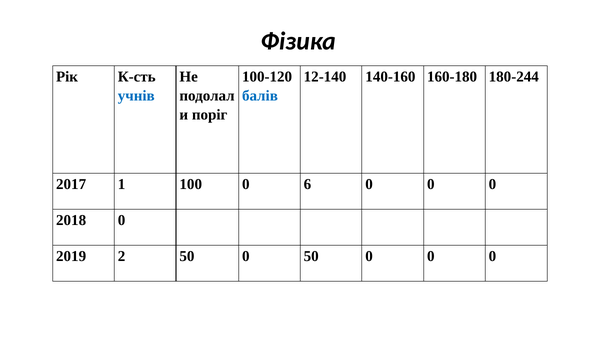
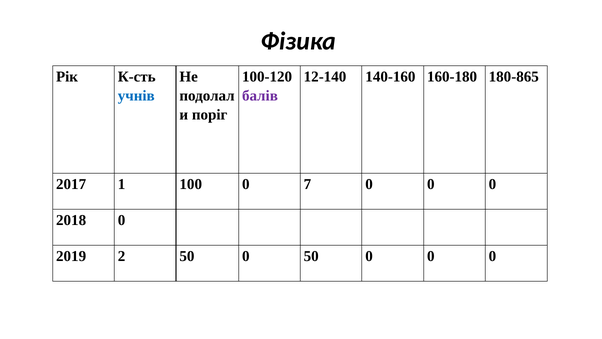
180-244: 180-244 -> 180-865 (514, 77)
балів colour: blue -> purple (260, 96)
6: 6 -> 7 (307, 184)
